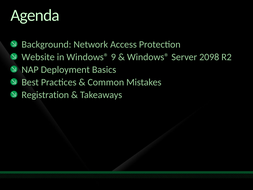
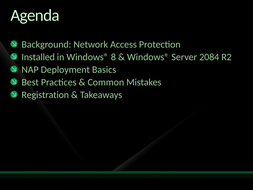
Website: Website -> Installed (38, 57)
9: 9 -> 8 (113, 57)
2098: 2098 -> 2084 (209, 57)
